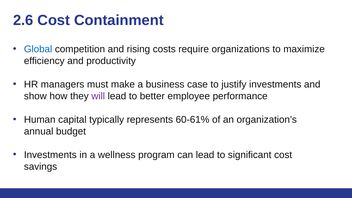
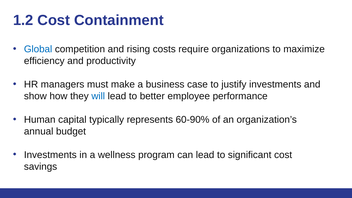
2.6: 2.6 -> 1.2 (23, 20)
will colour: purple -> blue (98, 96)
60-61%: 60-61% -> 60-90% (193, 120)
